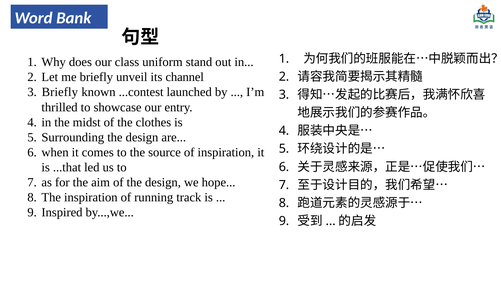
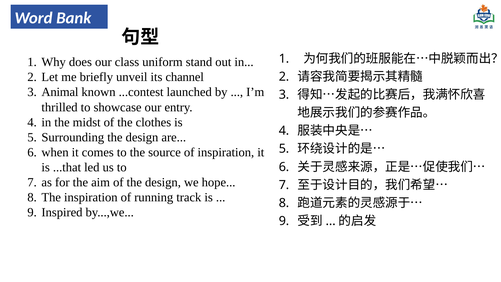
Briefly: Briefly -> Animal (60, 92)
